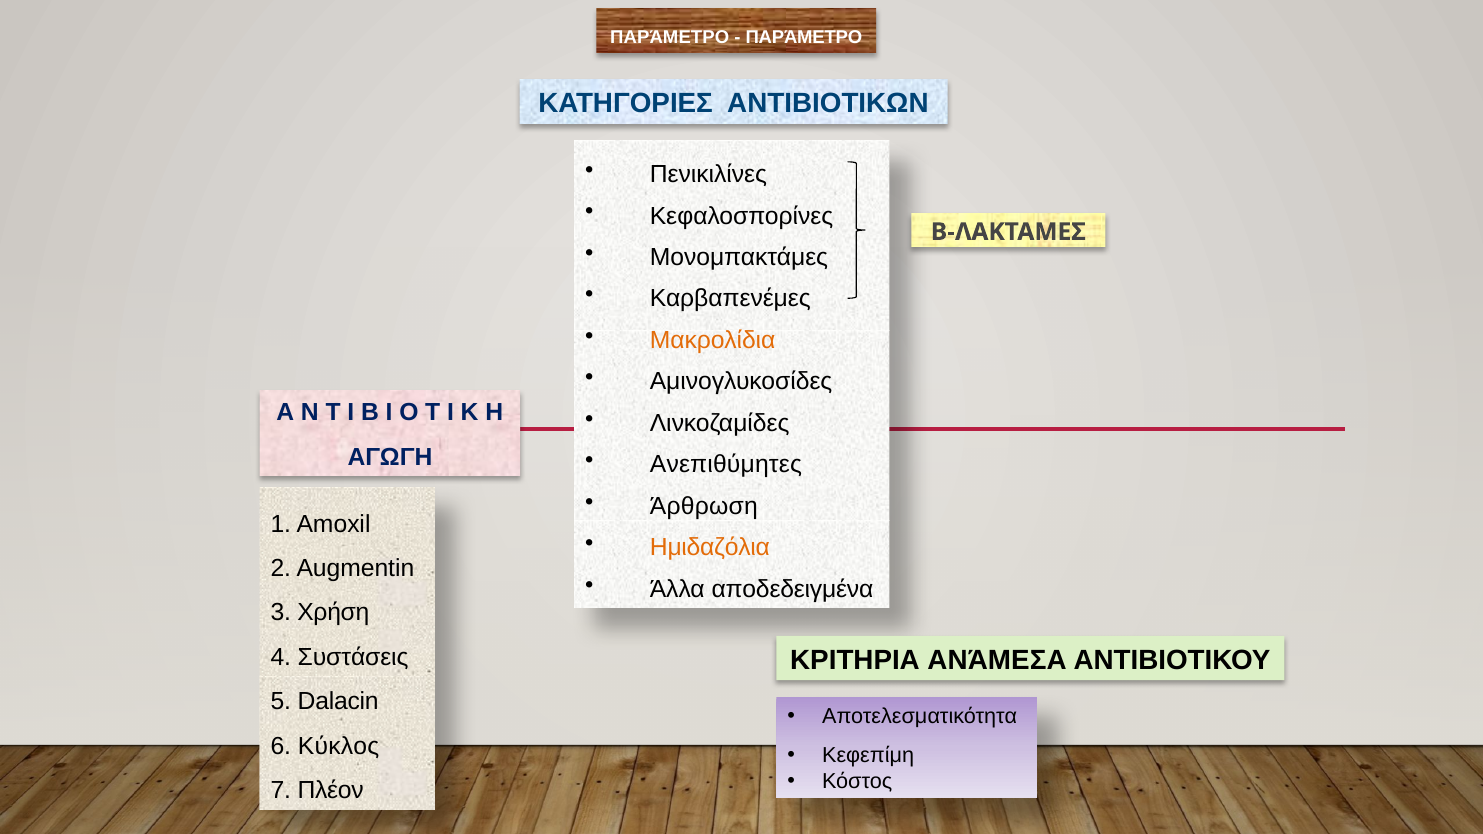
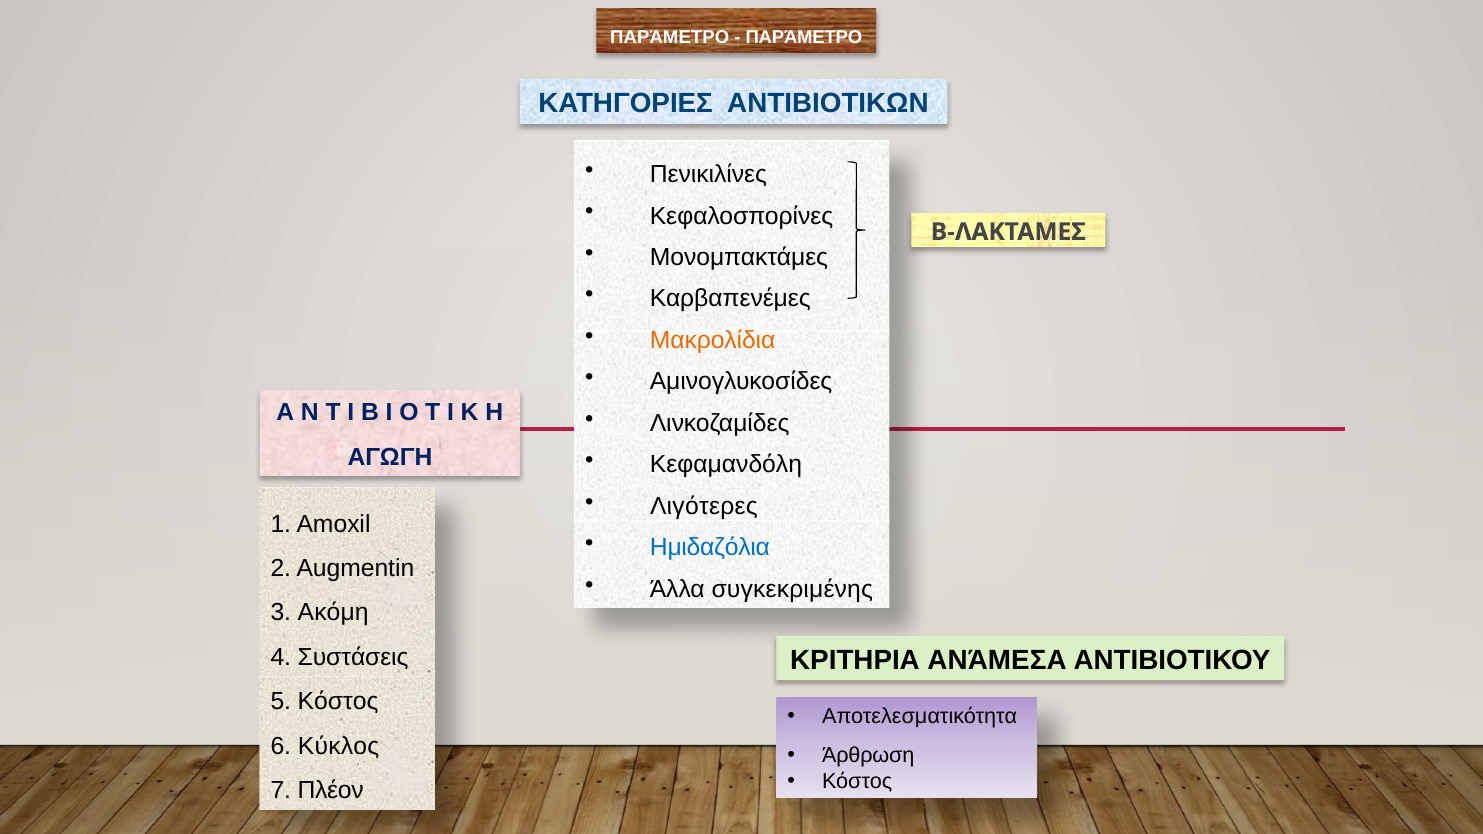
Ανεπιθύμητες: Ανεπιθύμητες -> Κεφαμανδόλη (726, 465)
Άρθρωση: Άρθρωση -> Λιγότερες (704, 506)
Ημιδαζόλια colour: orange -> blue (710, 548)
αποδεδειγμένα: αποδεδειγμένα -> συγκεκριμένης (792, 589)
Χρήση: Χρήση -> Ακόμη (333, 613)
5 Dalacin: Dalacin -> Κόστος (338, 702)
Κεφεπίμη: Κεφεπίμη -> Άρθρωση (868, 756)
